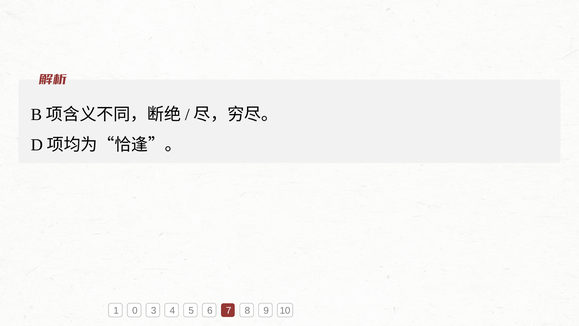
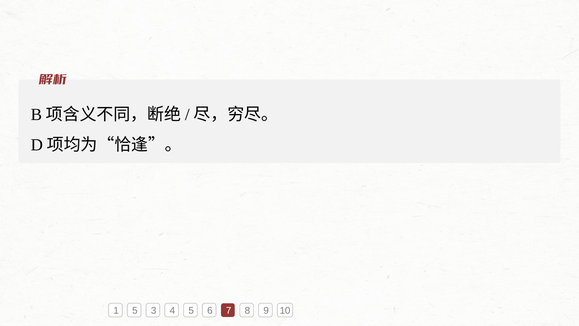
1 0: 0 -> 5 (135, 311)
